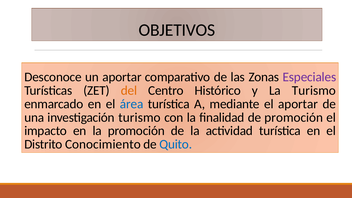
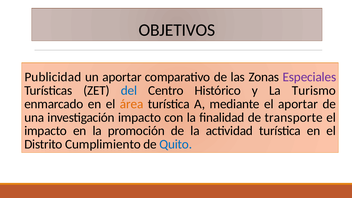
Desconoce: Desconoce -> Publicidad (53, 77)
del colour: orange -> blue (129, 90)
área colour: blue -> orange (132, 104)
investigación turismo: turismo -> impacto (140, 117)
de promoción: promoción -> transporte (294, 117)
Conocimiento: Conocimiento -> Cumplimiento (103, 144)
